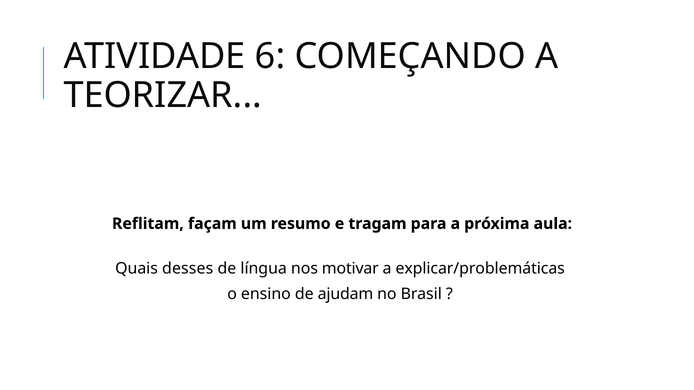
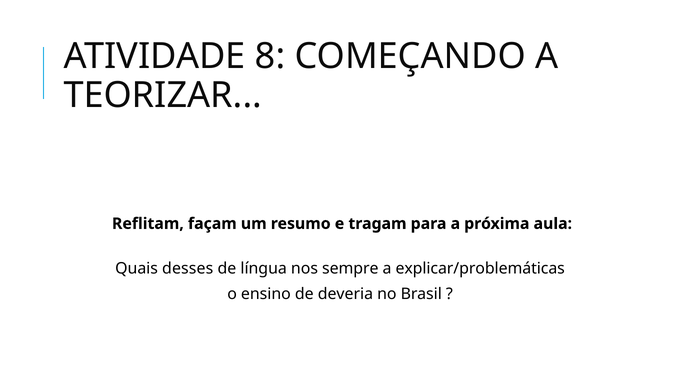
6: 6 -> 8 (270, 56)
motivar: motivar -> sempre (350, 269)
ajudam: ajudam -> deveria (345, 294)
